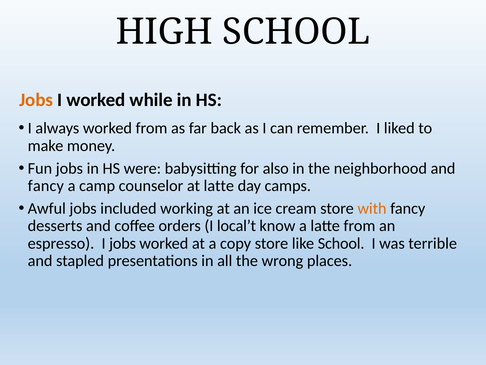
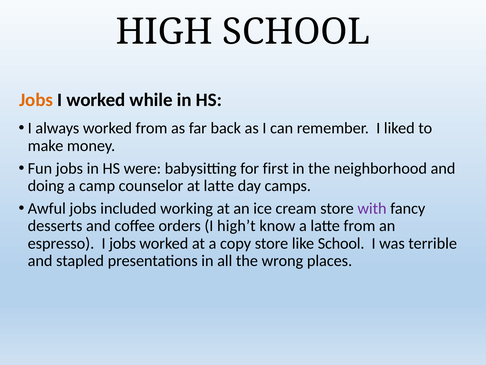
also: also -> first (276, 168)
fancy: fancy -> doing (46, 186)
with colour: orange -> purple (372, 208)
local’t: local’t -> high’t (236, 226)
